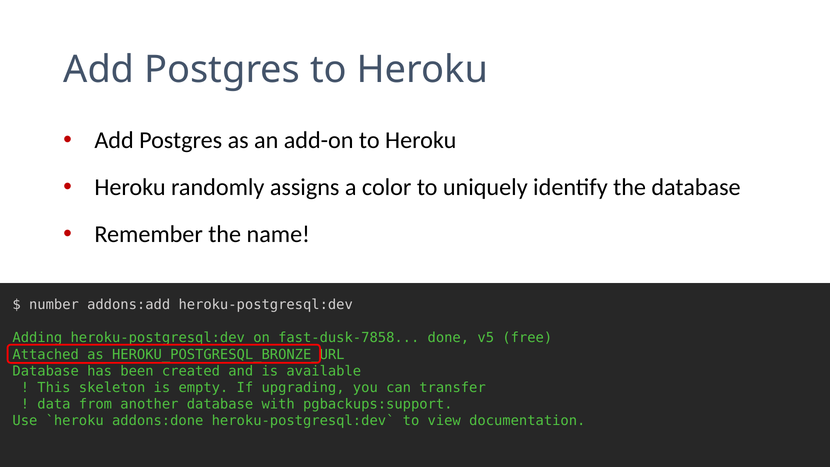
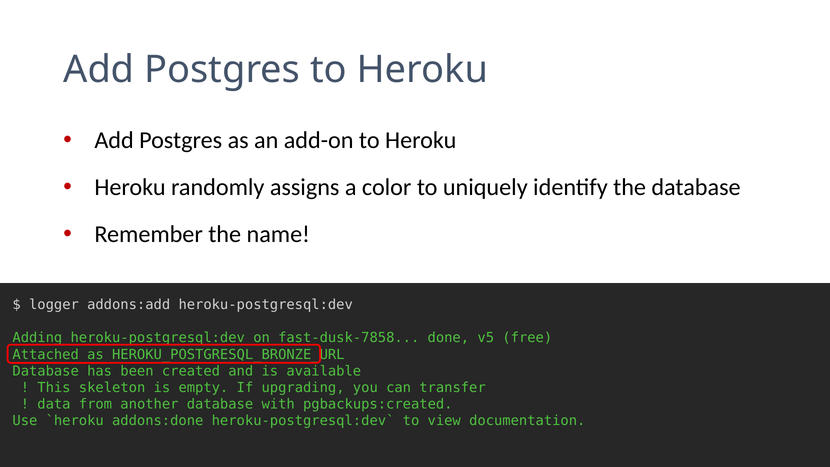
number: number -> logger (54, 305)
pgbackups:support: pgbackups:support -> pgbackups:created (378, 404)
